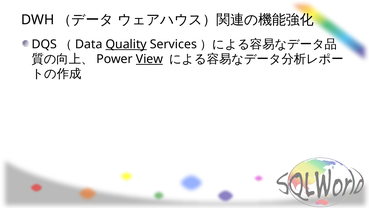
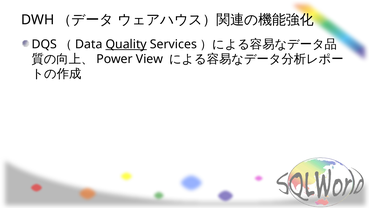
View underline: present -> none (149, 59)
